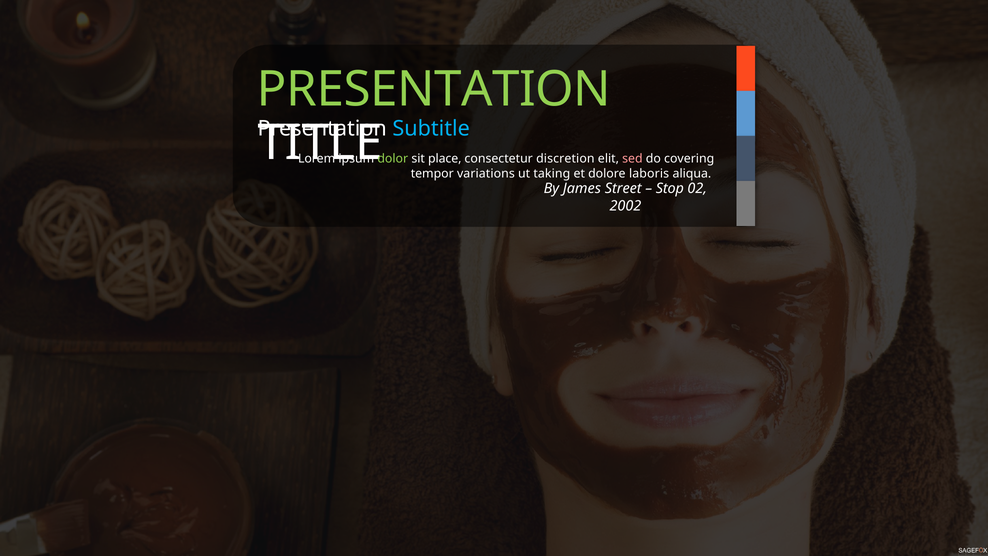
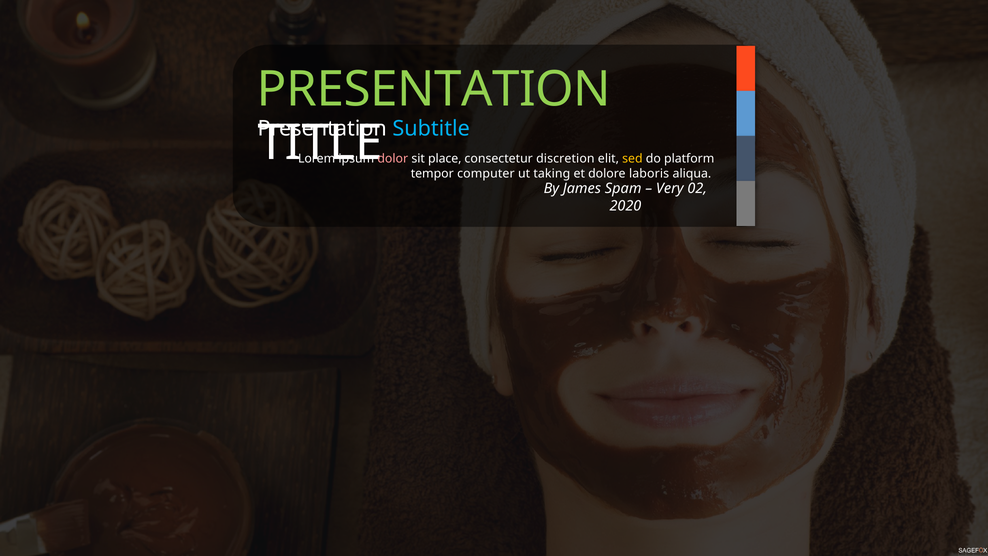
dolor colour: light green -> pink (393, 159)
sed colour: pink -> yellow (632, 159)
covering: covering -> platform (689, 159)
variations: variations -> computer (486, 173)
Street: Street -> Spam (623, 188)
Stop: Stop -> Very (670, 188)
2002: 2002 -> 2020 (625, 206)
